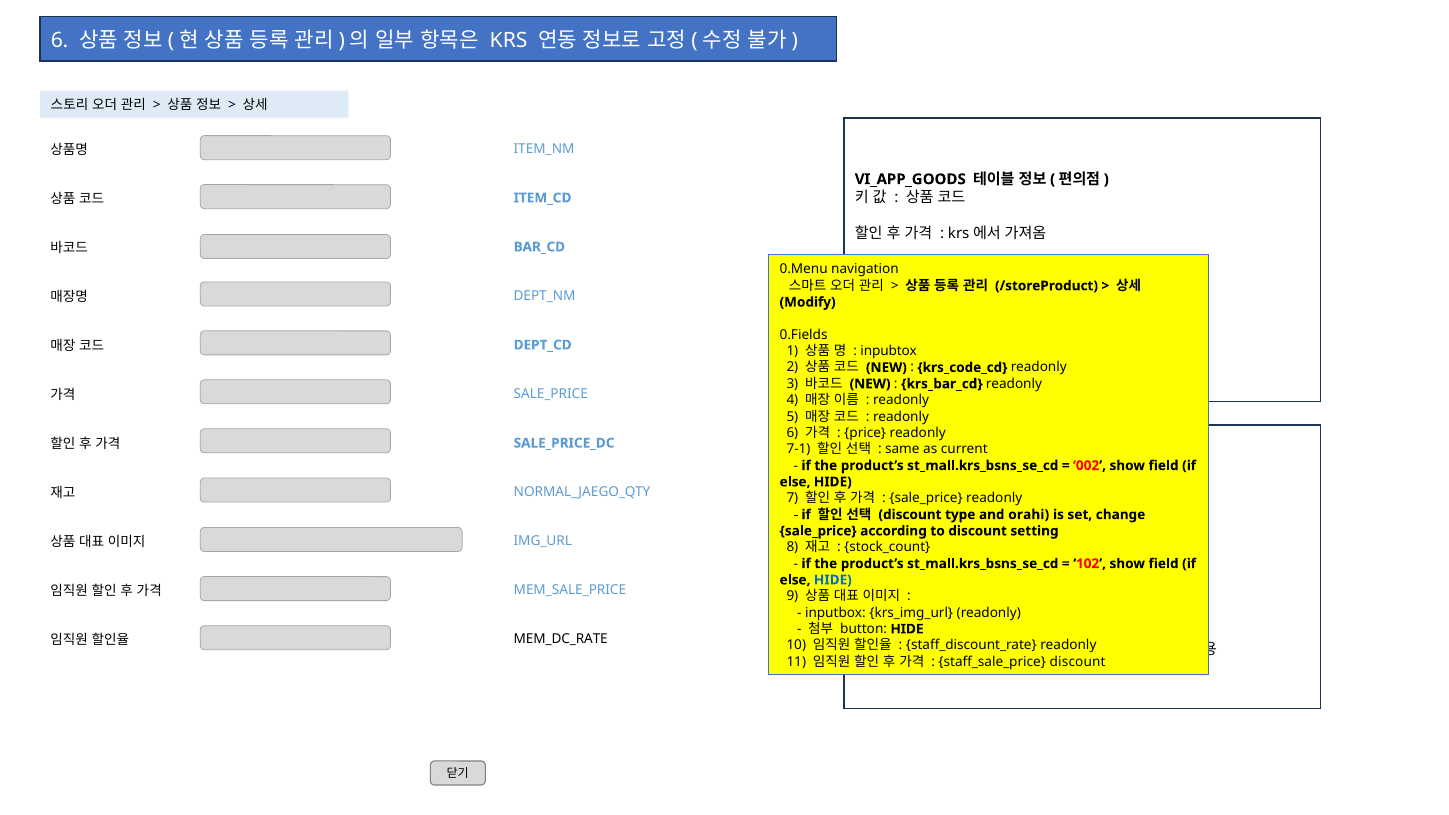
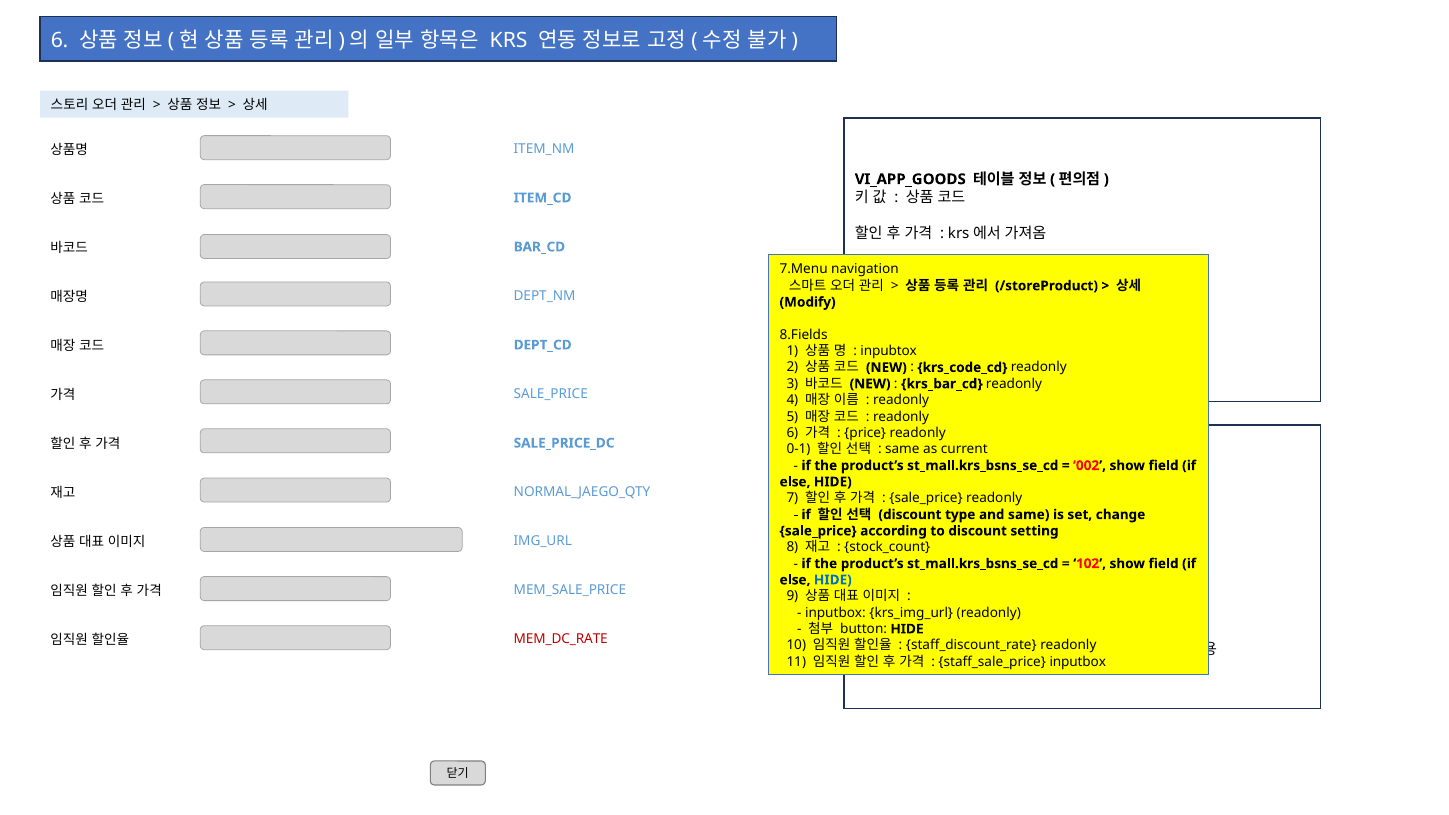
0.Menu: 0.Menu -> 7.Menu (804, 269)
0.Fields: 0.Fields -> 8.Fields (804, 335)
7-1: 7-1 -> 0-1 (799, 449)
and orahi: orahi -> same (1029, 515)
MEM_DC_RATE colour: black -> red (561, 639)
staff_sale_price discount: discount -> inputbox (1078, 662)
